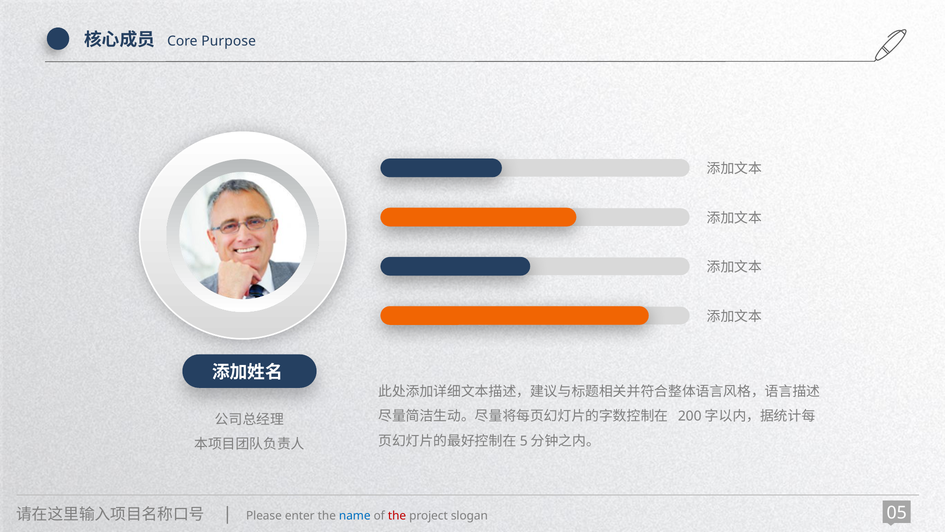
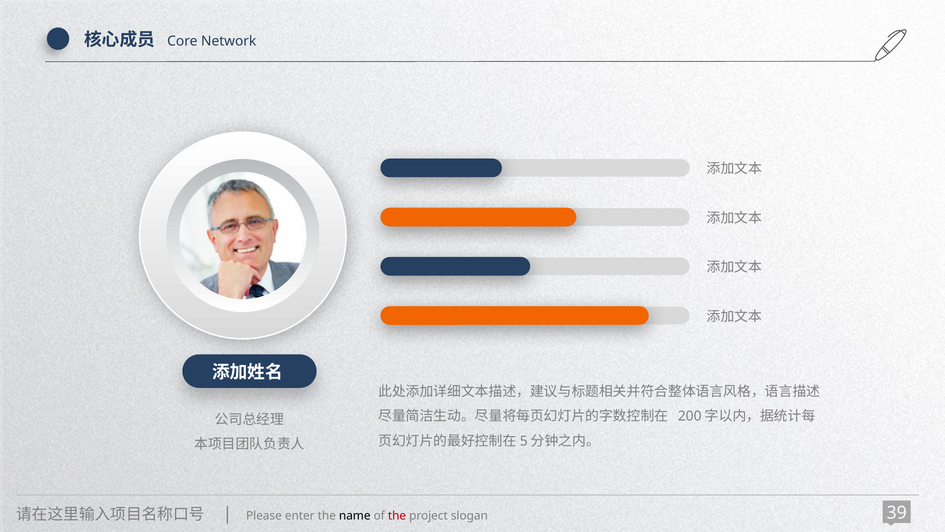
Purpose: Purpose -> Network (229, 41)
name colour: blue -> black (355, 515)
05: 05 -> 39 (897, 513)
